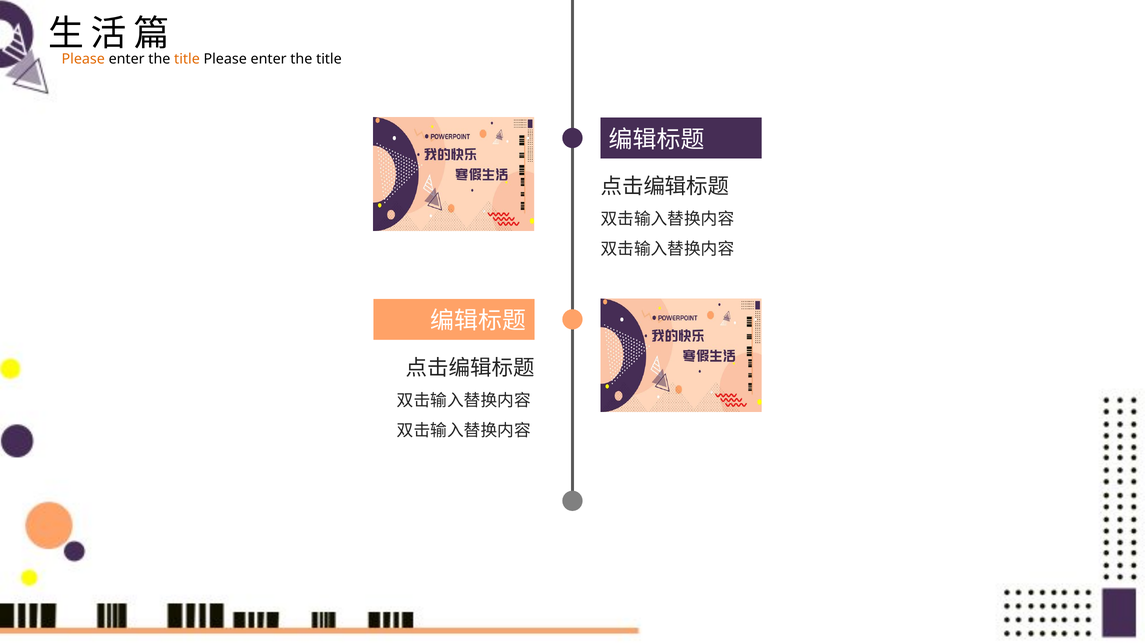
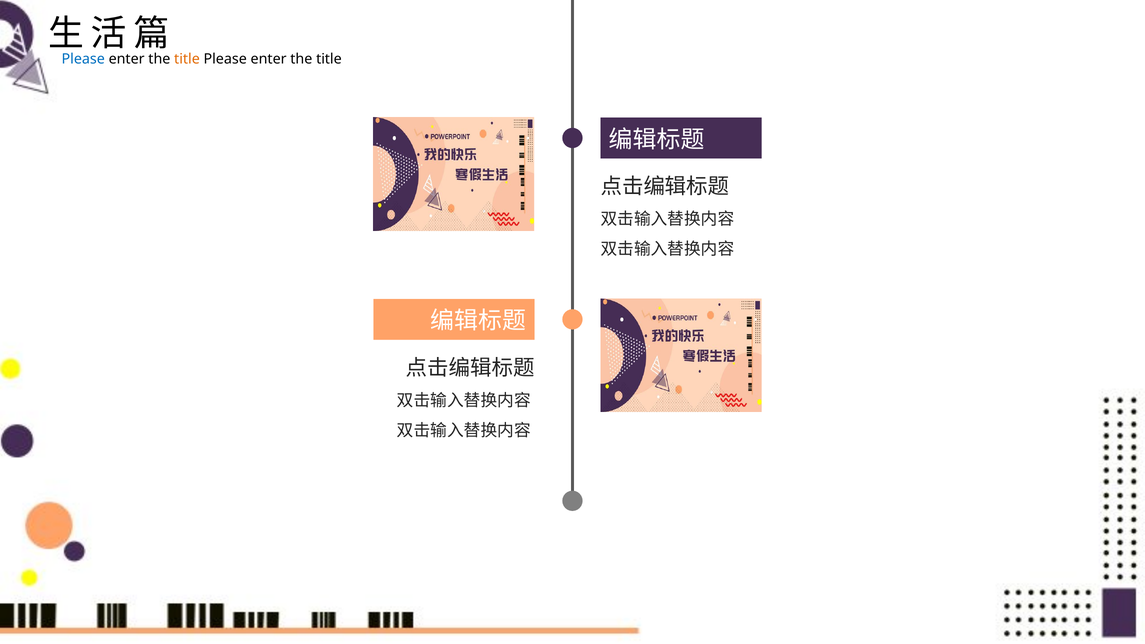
Please colour: orange -> blue (83, 59)
